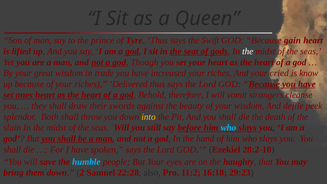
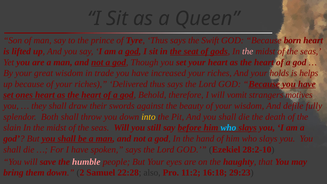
gain: gain -> born (293, 40)
the colour: white -> pink (248, 51)
cried: cried -> holds (279, 73)
know: know -> helps (309, 73)
cleanse: cleanse -> motives (299, 95)
peek: peek -> fully (314, 106)
humble colour: light blue -> pink (86, 162)
